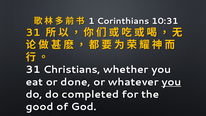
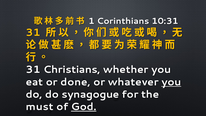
completed: completed -> synagogue (90, 94)
good: good -> must (40, 107)
God underline: none -> present (84, 107)
